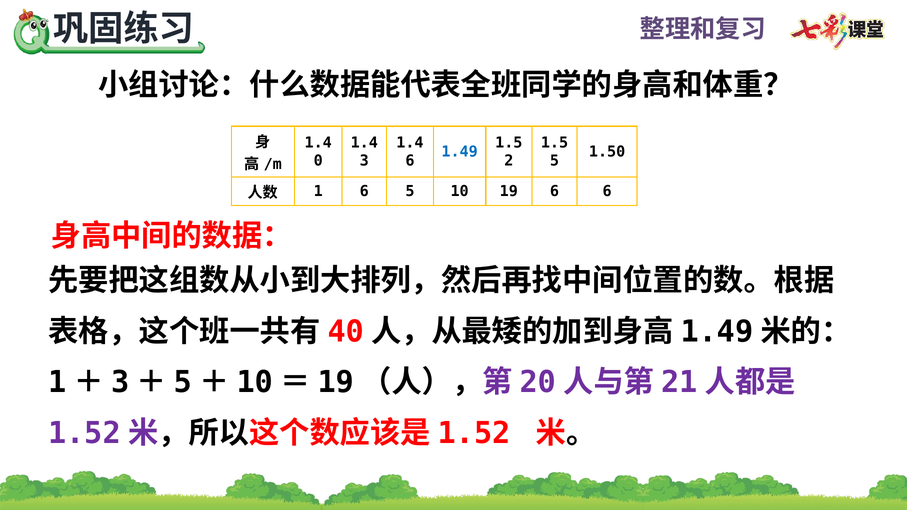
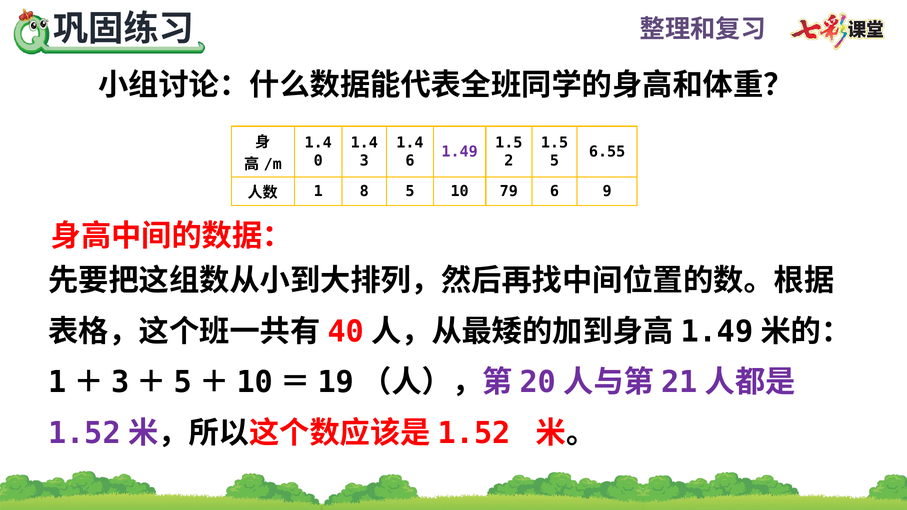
1.49 colour: blue -> purple (460, 152)
1.50: 1.50 -> 6.55 (607, 152)
1 6: 6 -> 8 (364, 192)
19: 19 -> 79 (509, 192)
6 6: 6 -> 9 (607, 192)
